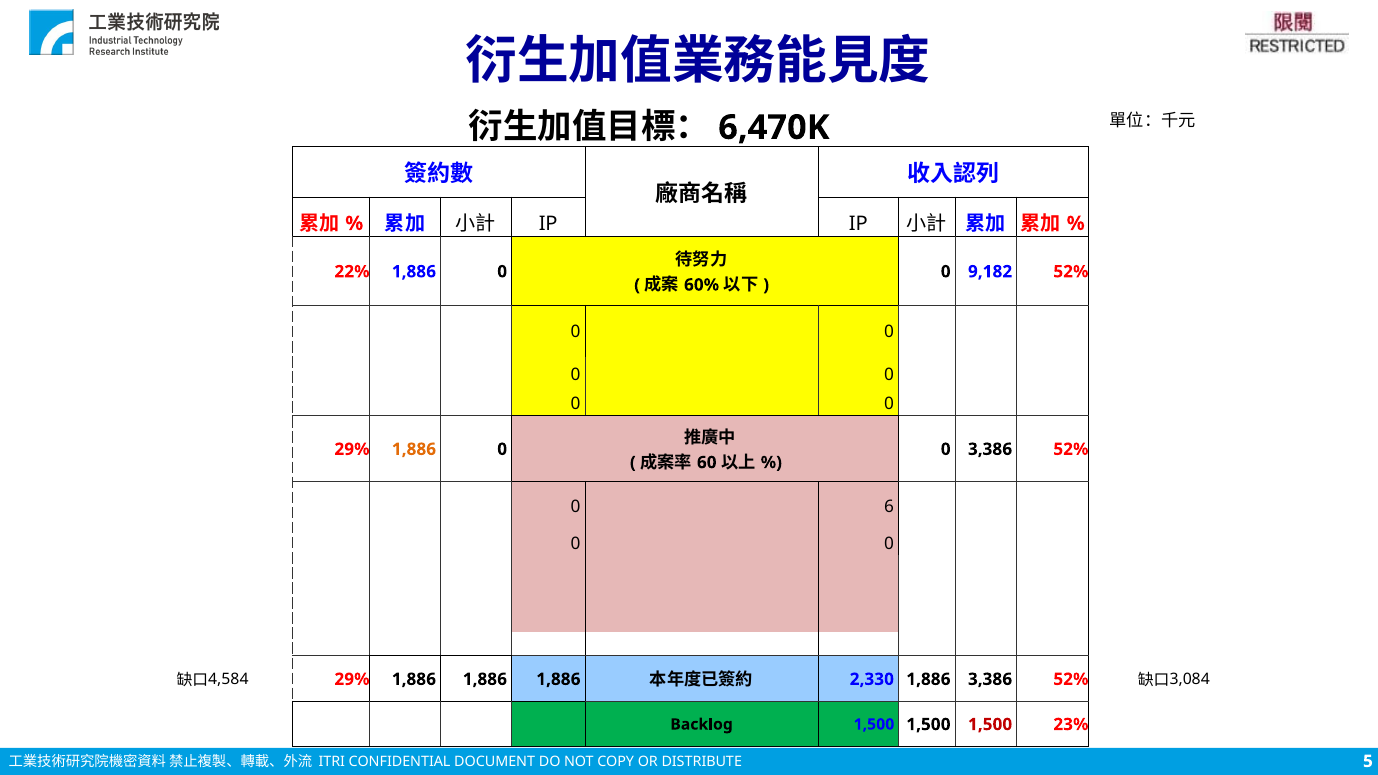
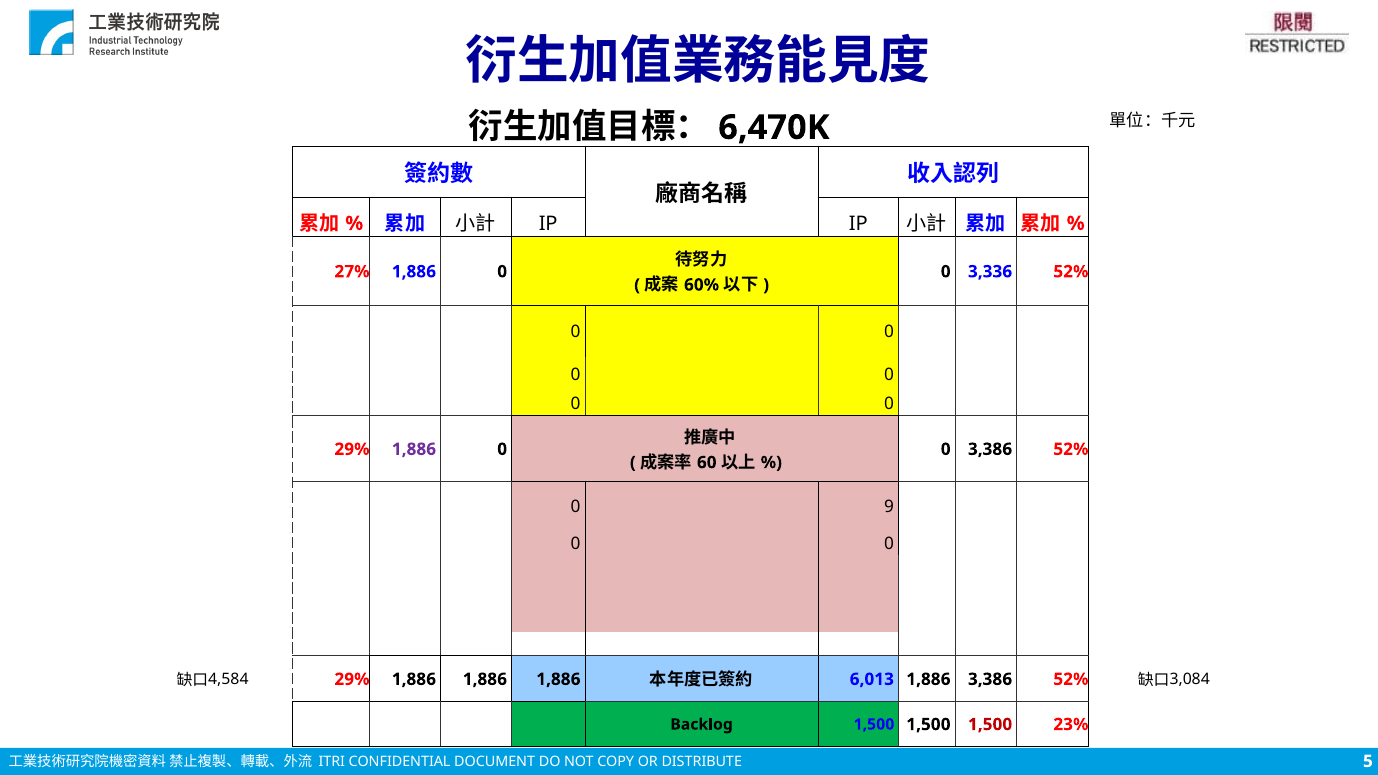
22%: 22% -> 27% (352, 272)
9,182: 9,182 -> 3,336 (990, 272)
1,886 colour: orange -> purple (414, 449)
6: 6 -> 9 (889, 507)
2,330: 2,330 -> 6,013 (872, 679)
